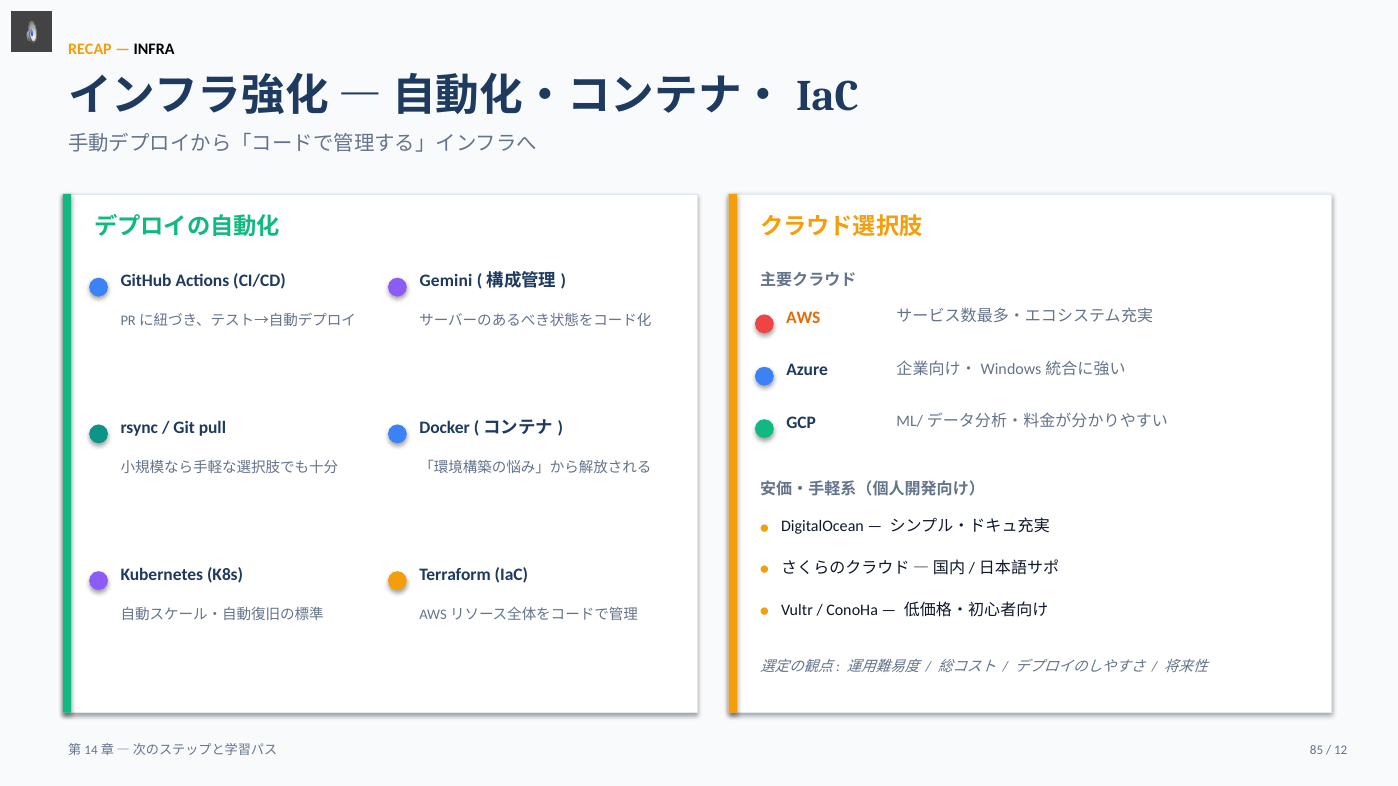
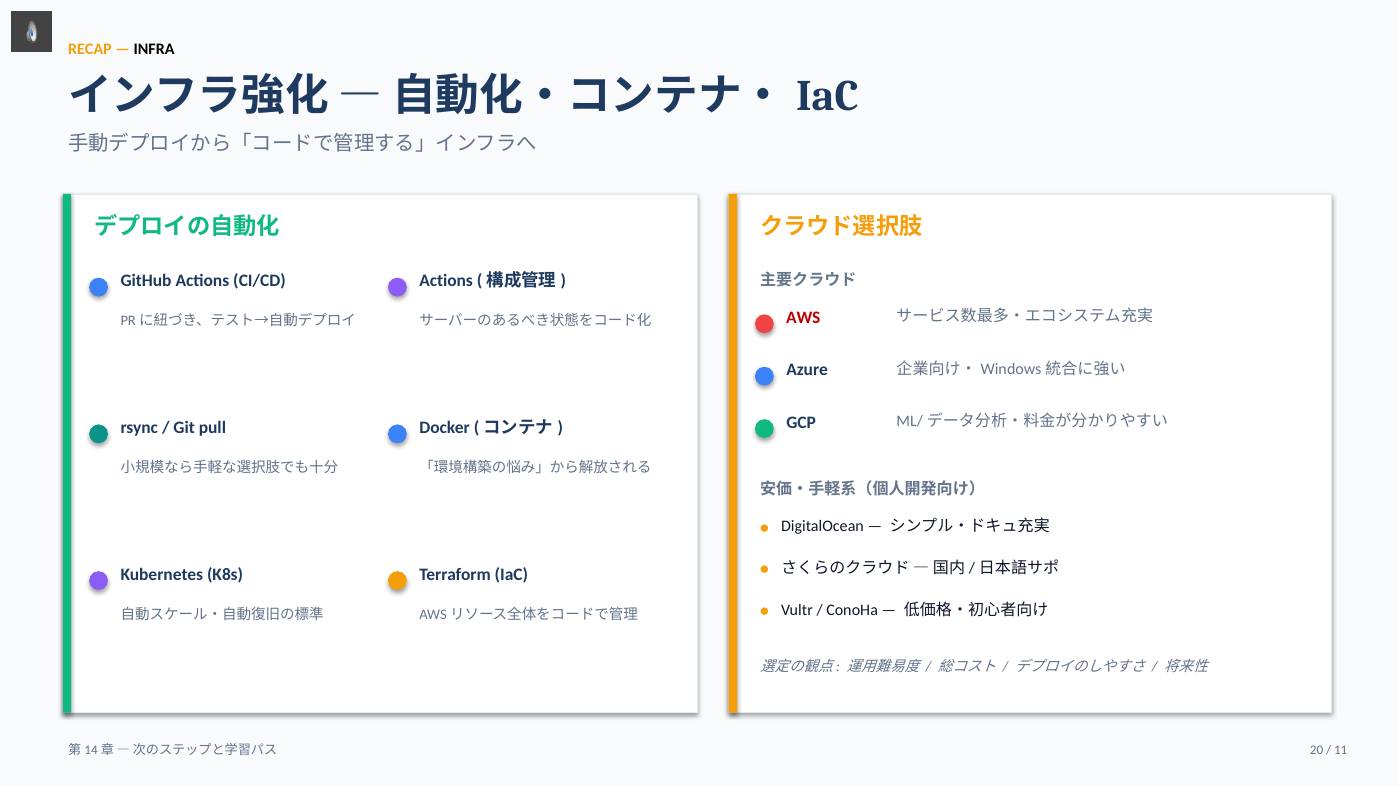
Gemini: Gemini -> Actions (446, 281)
AWS colour: orange -> red (803, 318)
85: 85 -> 20 (1317, 750)
12: 12 -> 11 (1341, 750)
